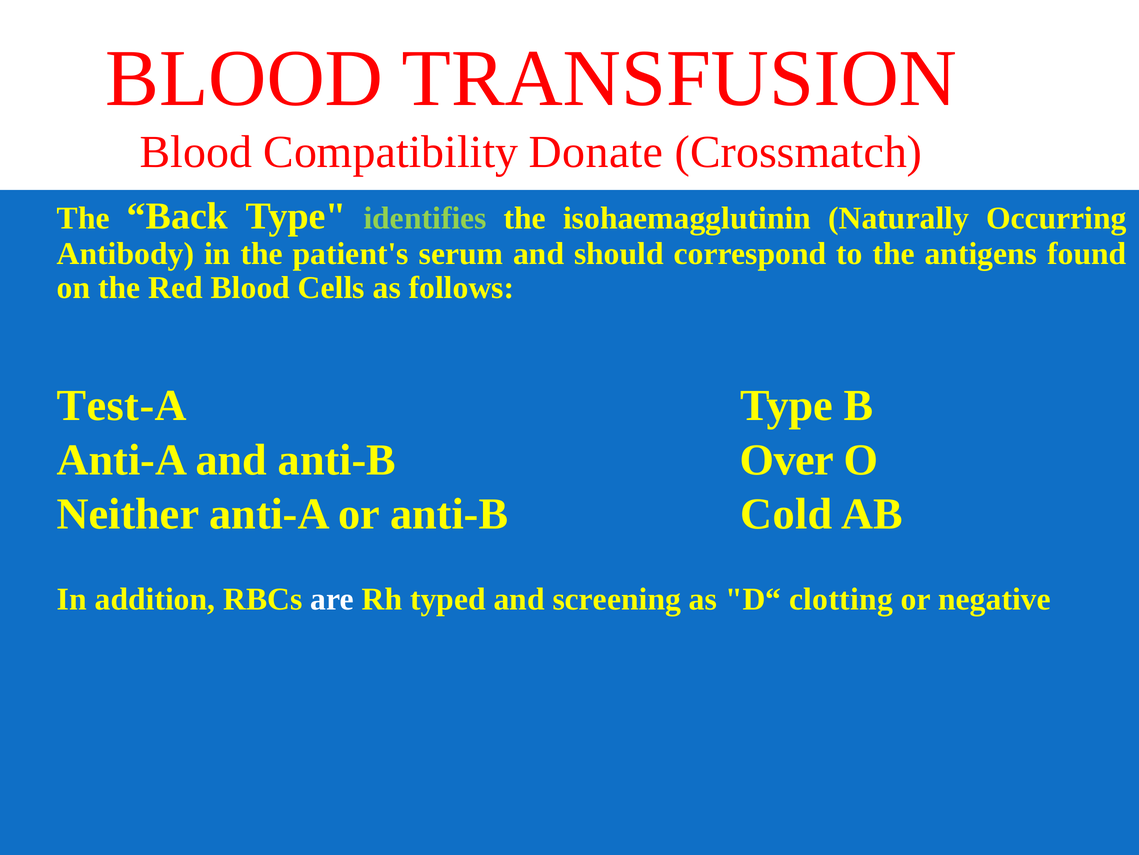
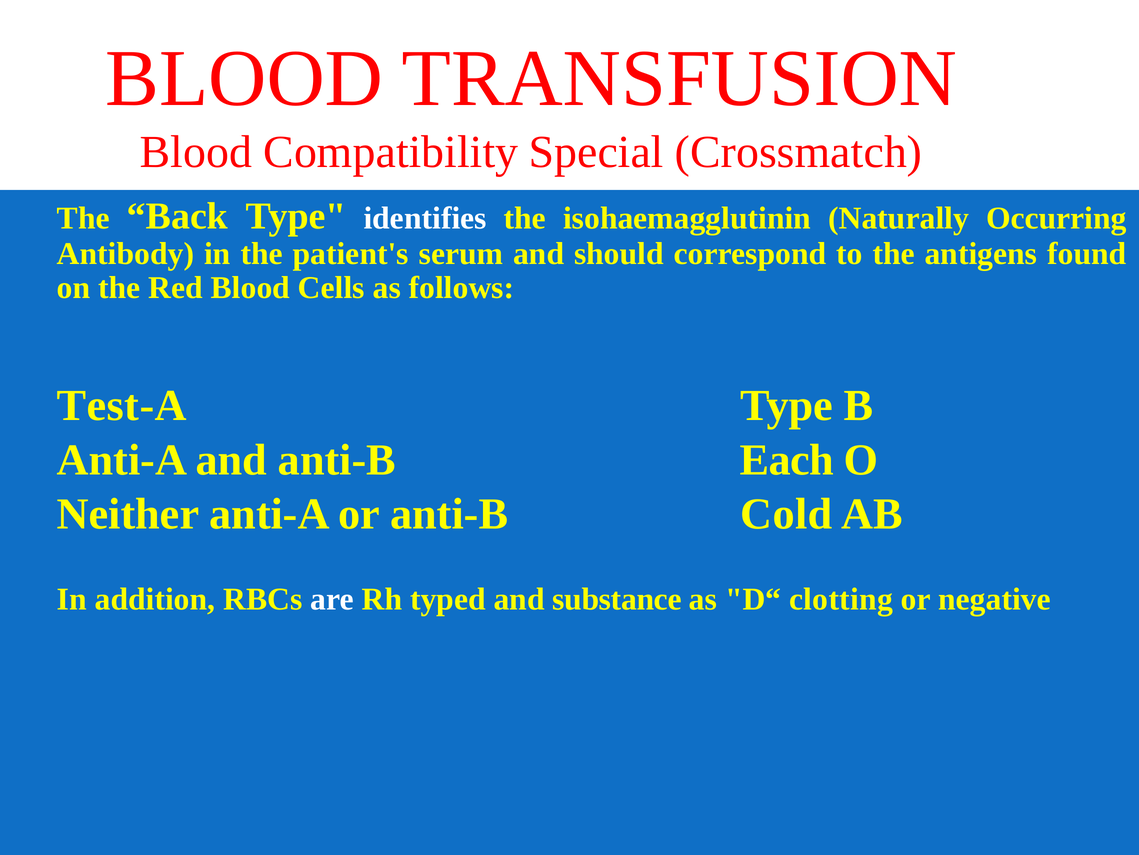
Donate: Donate -> Special (596, 152)
identifies colour: light green -> white (425, 218)
Over: Over -> Each (787, 460)
screening: screening -> substance (617, 599)
